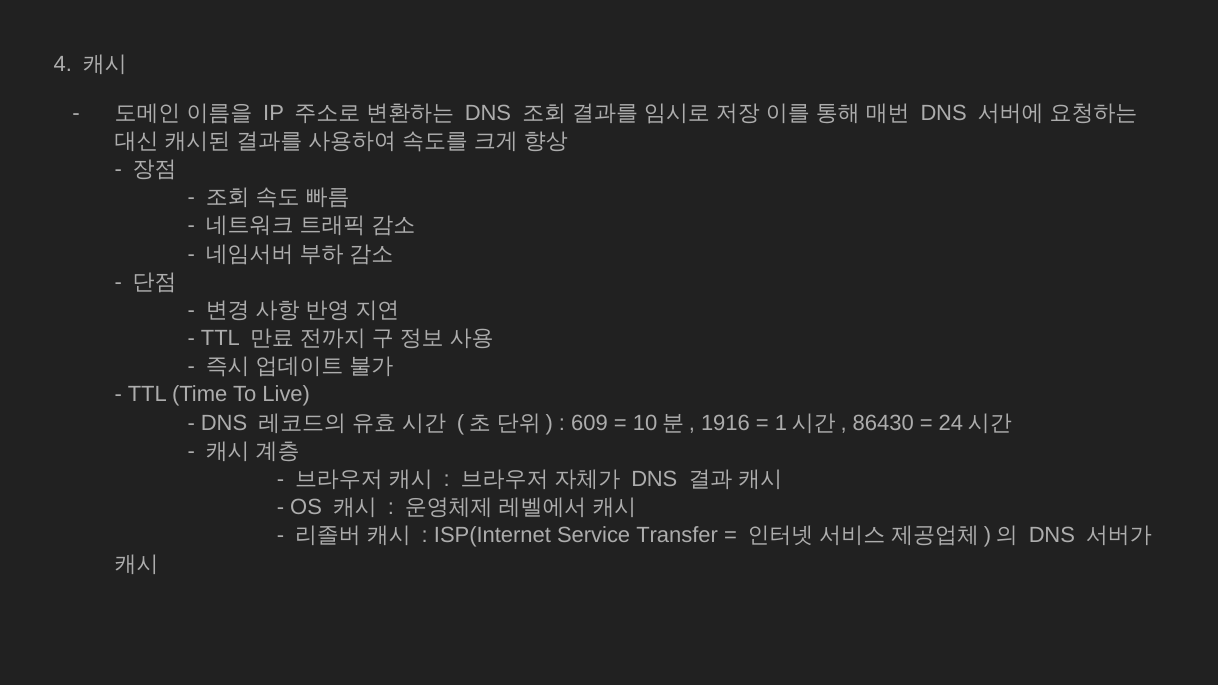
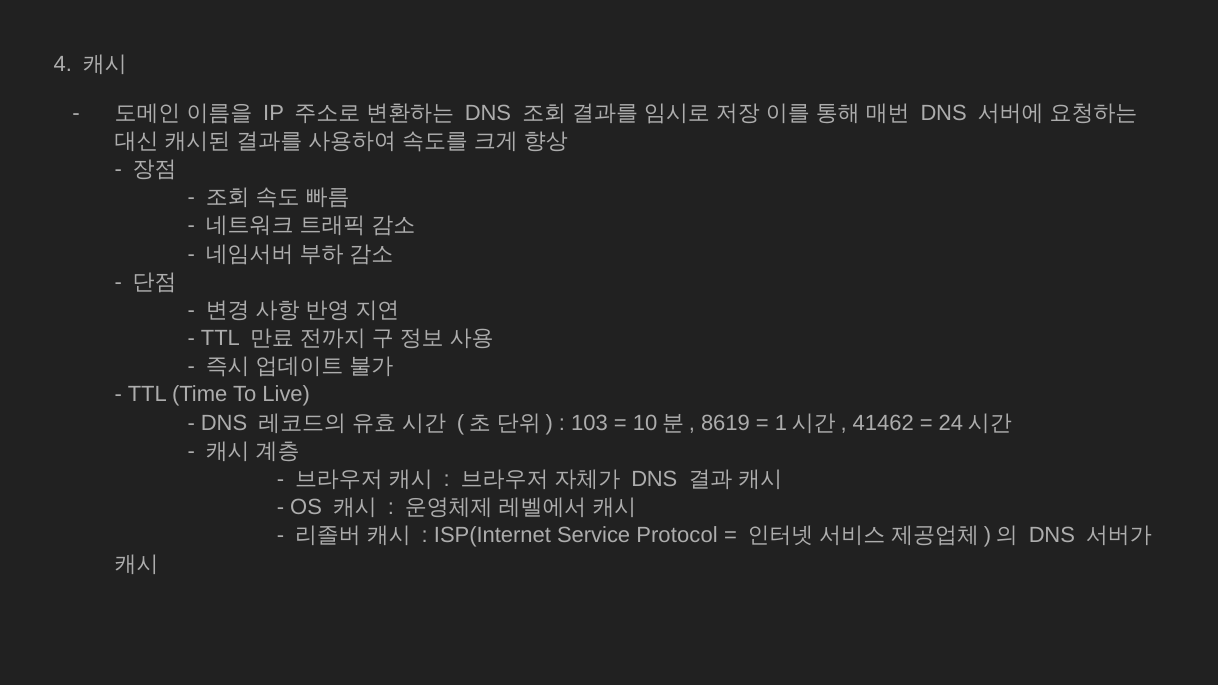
609: 609 -> 103 (589, 423)
1916: 1916 -> 8619 (725, 423)
86430: 86430 -> 41462 (883, 423)
Transfer: Transfer -> Protocol (677, 536)
